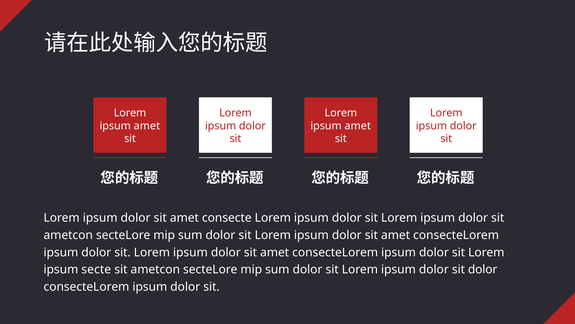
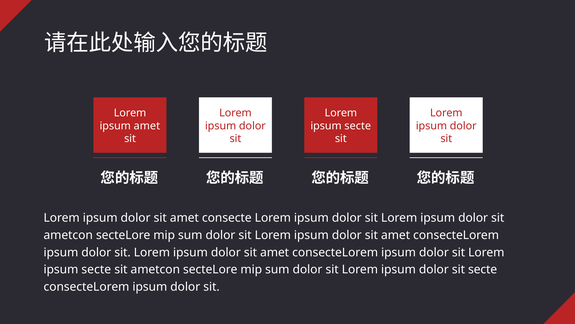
amet: amet -> secte (358, 126)
sit dolor: dolor -> secte (483, 269)
